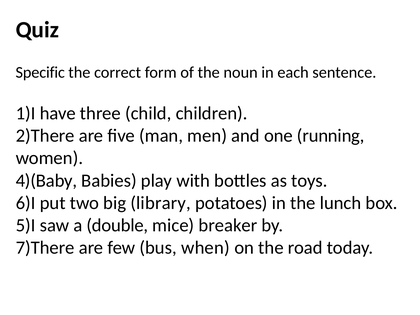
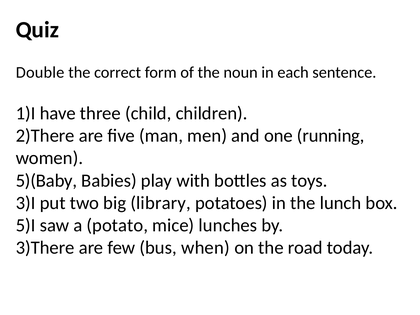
Specific: Specific -> Double (40, 73)
4)(Baby: 4)(Baby -> 5)(Baby (46, 181)
6)I: 6)I -> 3)I (26, 203)
double: double -> potato (117, 225)
breaker: breaker -> lunches (228, 225)
7)There: 7)There -> 3)There (45, 248)
